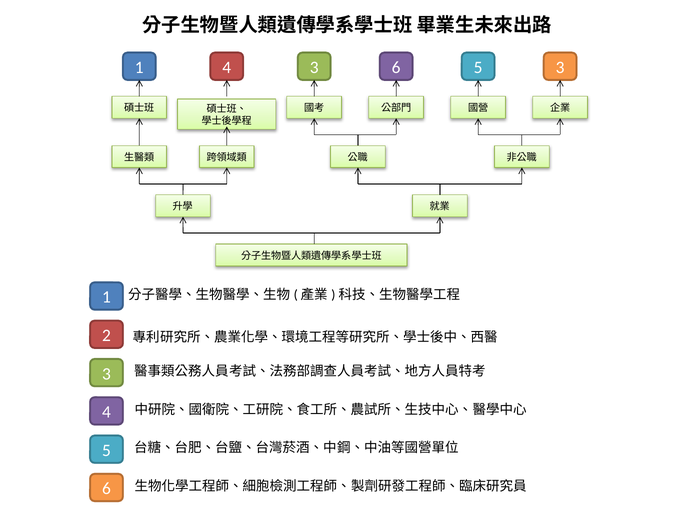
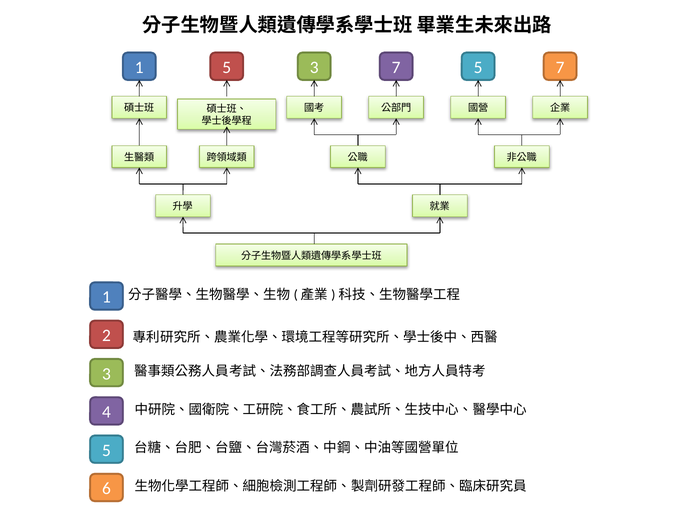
1 4: 4 -> 5 (227, 67)
3 6: 6 -> 7 (396, 67)
5 3: 3 -> 7 (560, 67)
